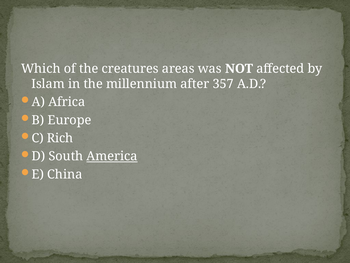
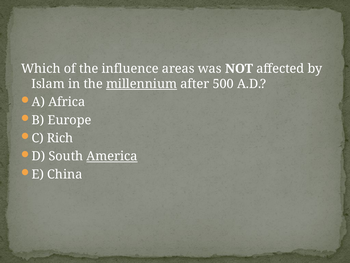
creatures: creatures -> influence (130, 69)
millennium underline: none -> present (142, 84)
357: 357 -> 500 (223, 84)
